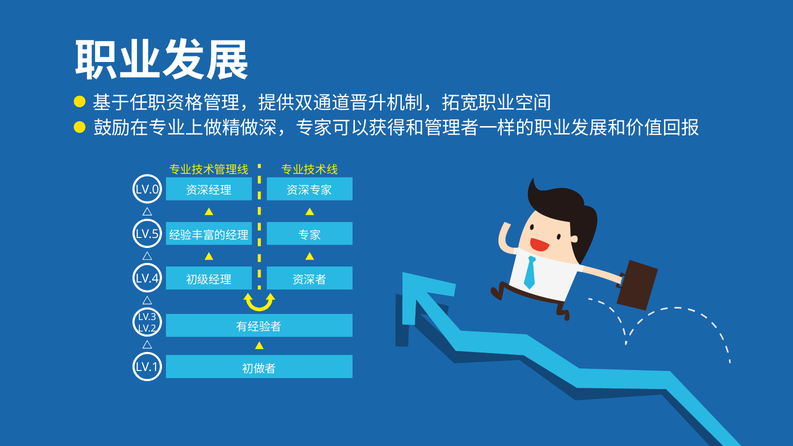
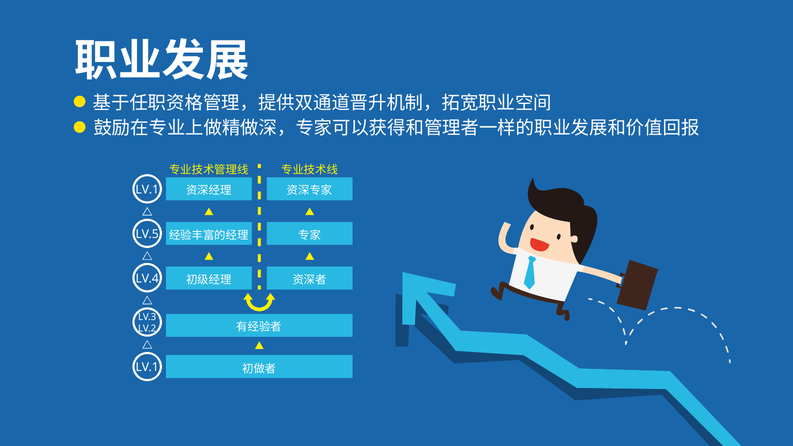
LV.0: LV.0 -> LV.1 (147, 190)
